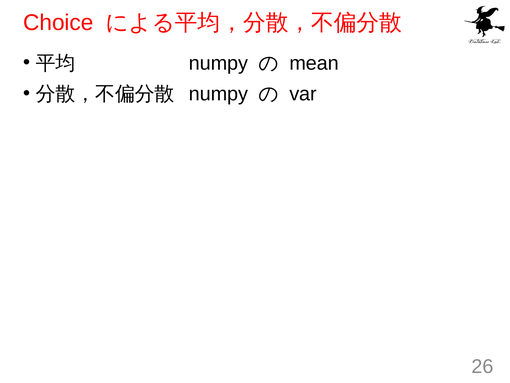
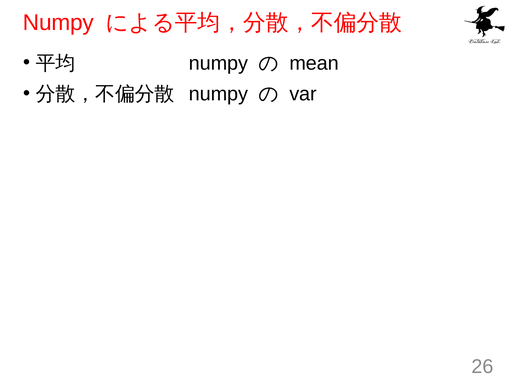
Choice: Choice -> Numpy (58, 23)
